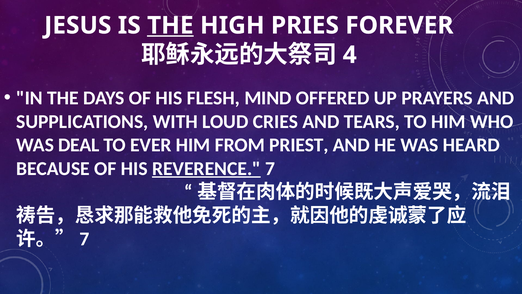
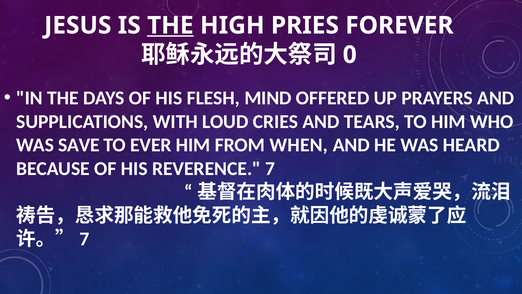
4: 4 -> 0 (350, 55)
DEAL: DEAL -> SAVE (79, 145)
PRIEST: PRIEST -> WHEN (299, 145)
REVERENCE underline: present -> none (206, 168)
